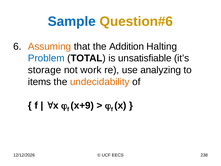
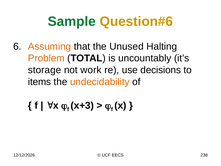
Sample colour: blue -> green (72, 21)
Addition: Addition -> Unused (126, 46)
Problem colour: blue -> orange (46, 58)
unsatisfiable: unsatisfiable -> uncountably (145, 58)
analyzing: analyzing -> decisions (161, 70)
x+9: x+9 -> x+3 (82, 105)
